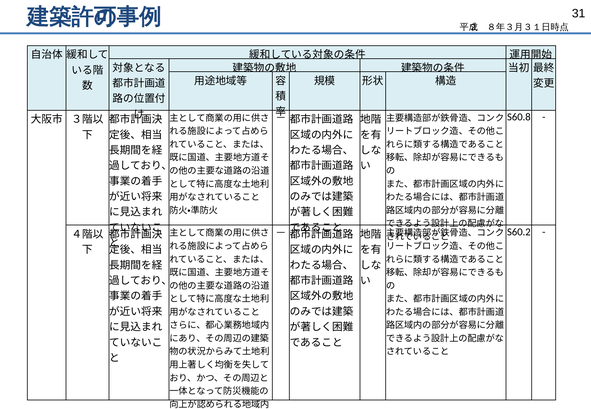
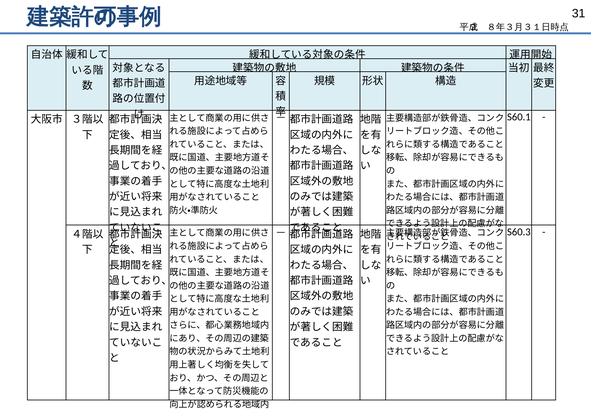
S60.8: S60.8 -> S60.1 (519, 117)
S60.2: S60.2 -> S60.3 (519, 232)
